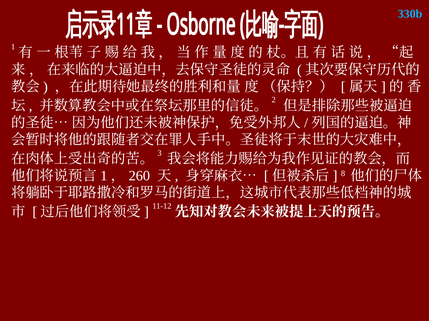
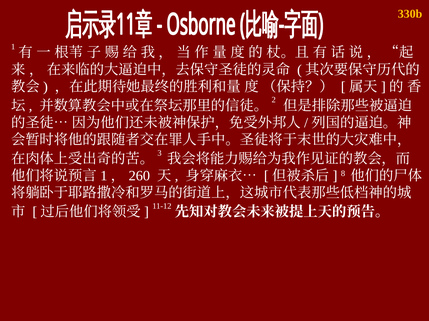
330b colour: light blue -> yellow (410, 14)
